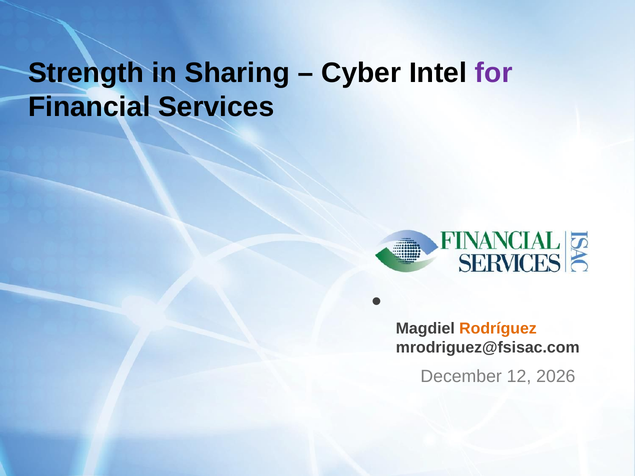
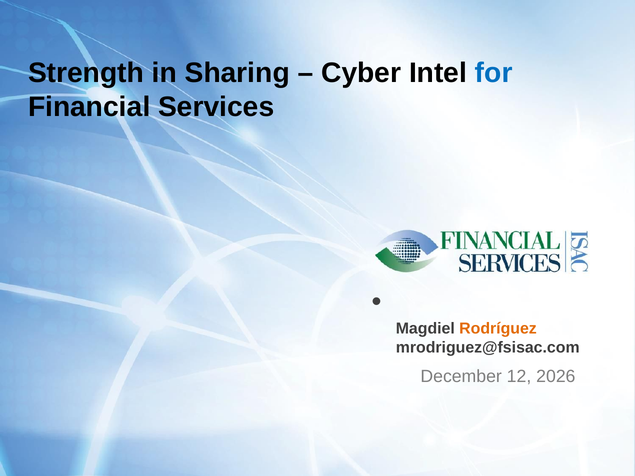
for colour: purple -> blue (494, 73)
